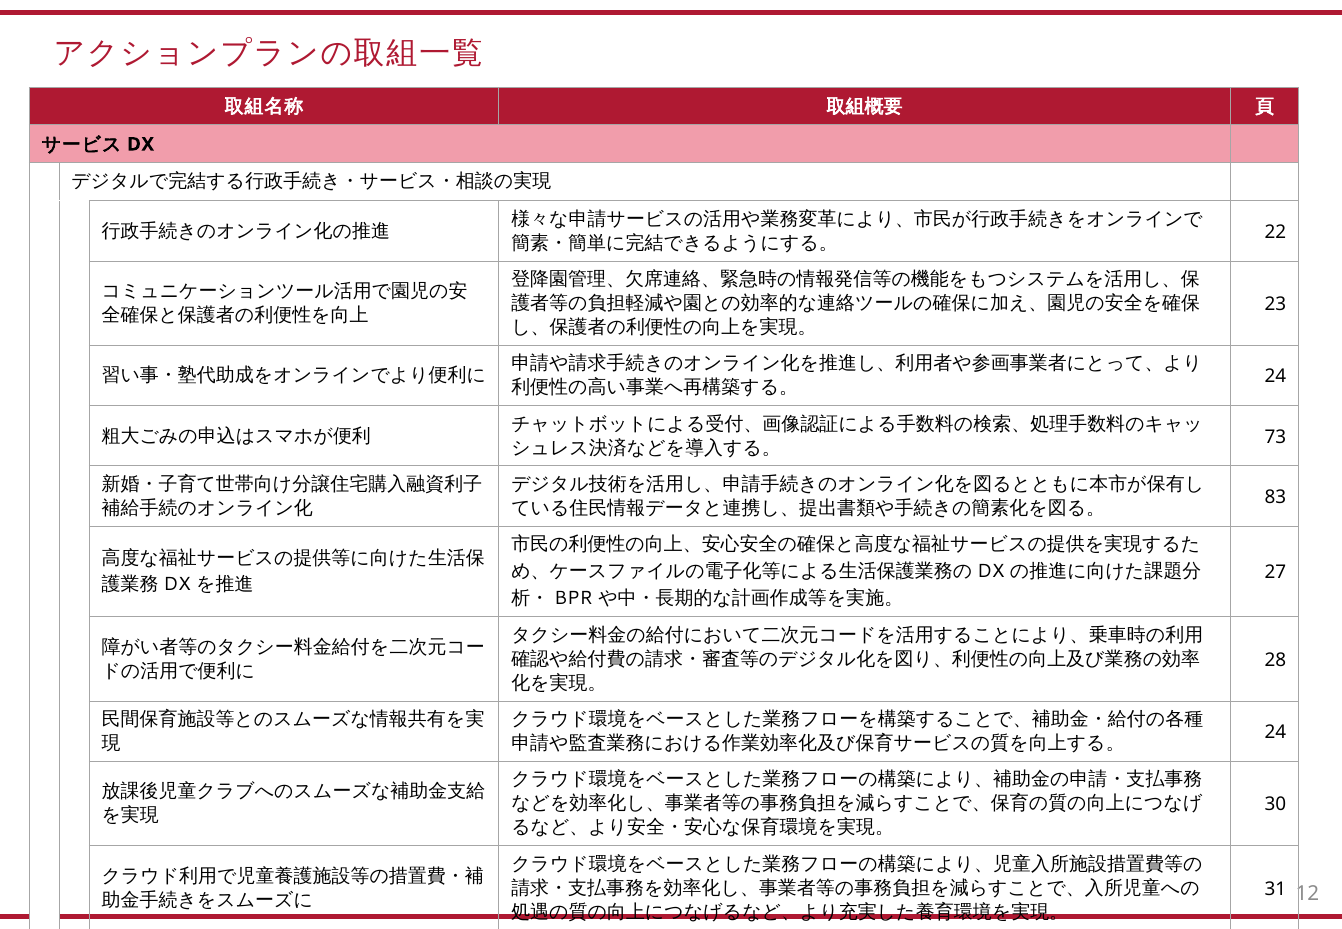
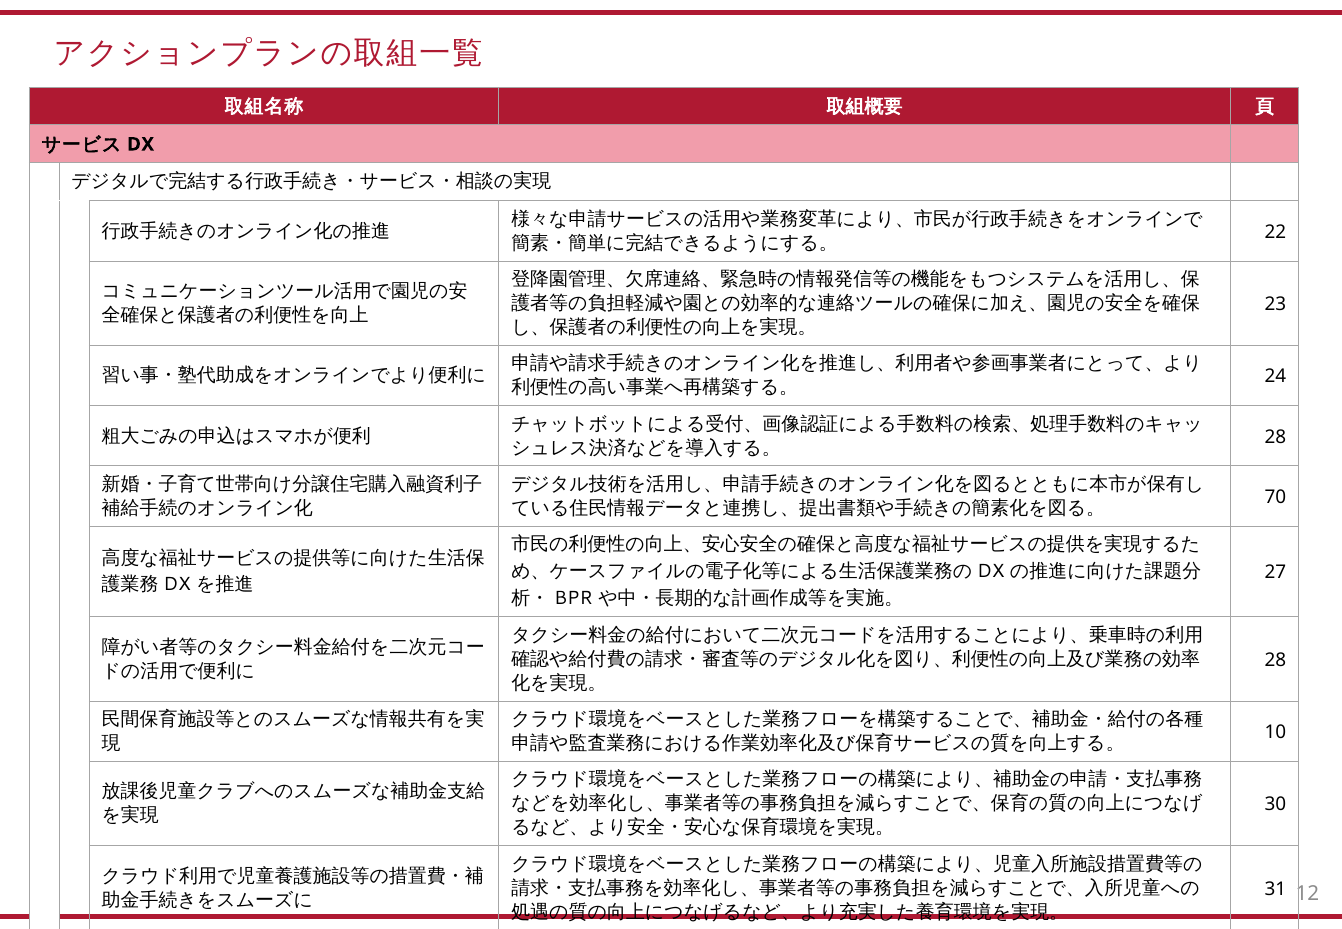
73: 73 -> 28 (1275, 437)
83: 83 -> 70 (1275, 497)
24: 24 -> 10 (1275, 732)
